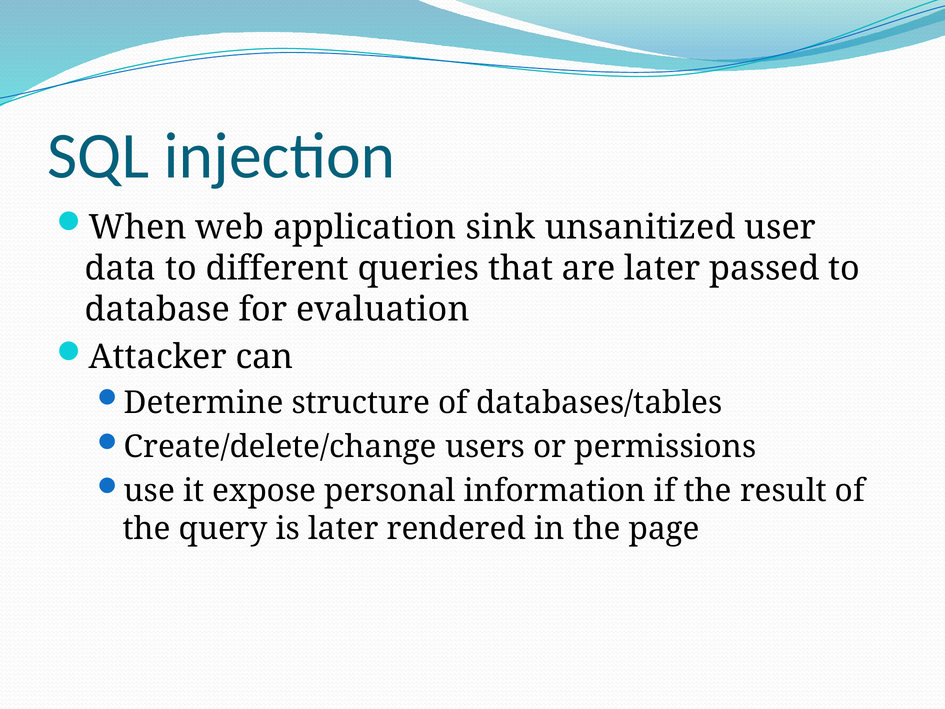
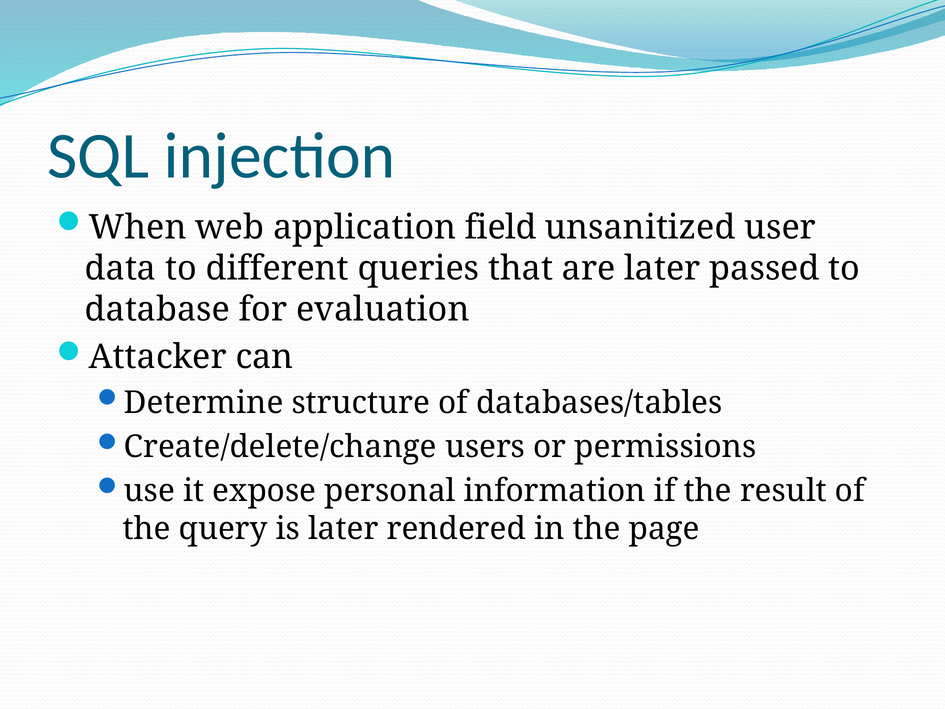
sink: sink -> field (501, 228)
